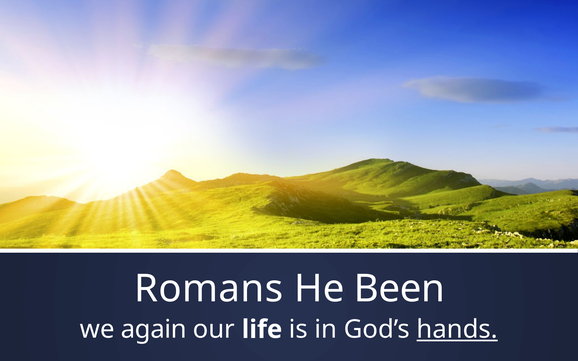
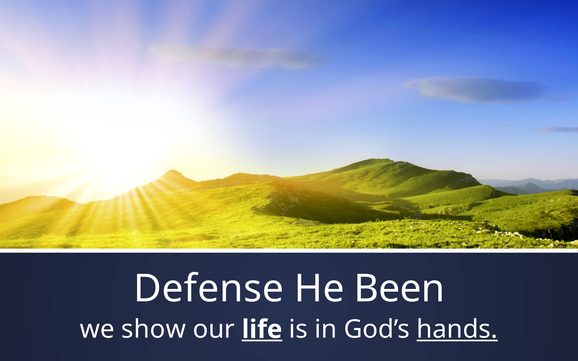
Romans: Romans -> Defense (209, 289)
again: again -> show (154, 330)
life underline: none -> present (262, 330)
